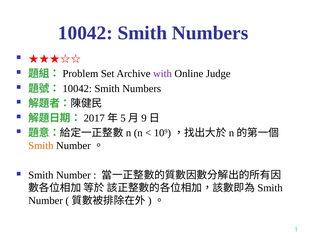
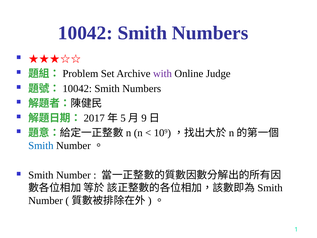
Smith colour: orange -> blue (41, 145)
